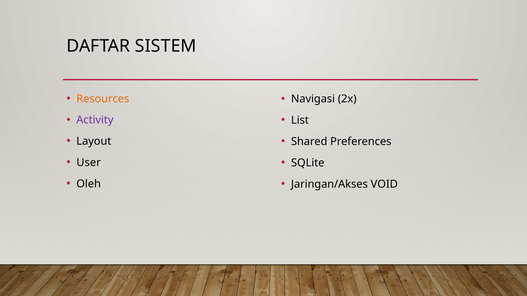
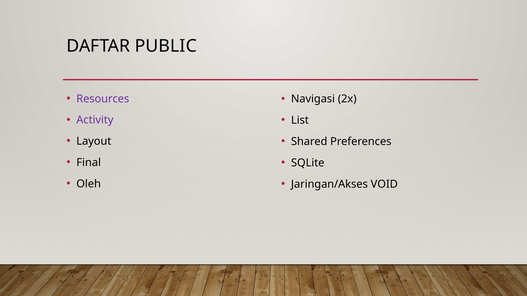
SISTEM: SISTEM -> PUBLIC (166, 46)
Resources colour: orange -> purple (103, 99)
User: User -> Final (89, 163)
